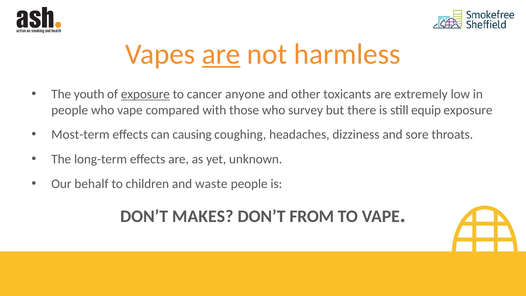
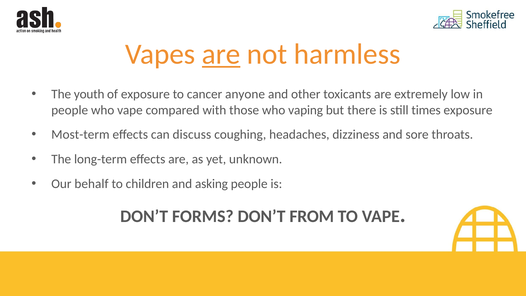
exposure underline: present -> none (145, 94)
survey: survey -> vaping (306, 110)
equip: equip -> times (426, 110)
causing: causing -> discuss (192, 135)
waste: waste -> asking (211, 184)
MAKES: MAKES -> FORMS (203, 216)
